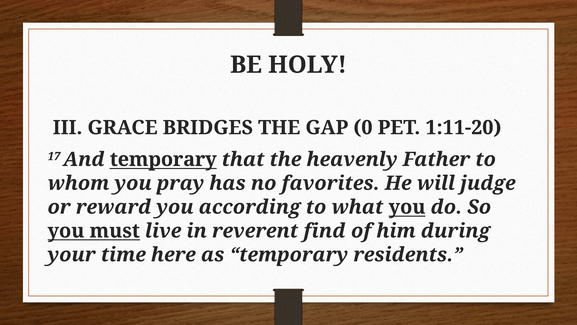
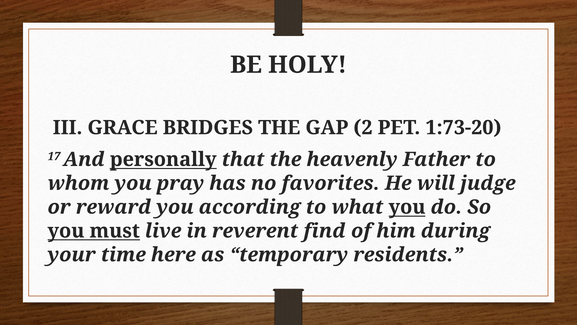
0: 0 -> 2 (363, 127)
1:11-20: 1:11-20 -> 1:73-20 (463, 127)
And temporary: temporary -> personally (163, 159)
